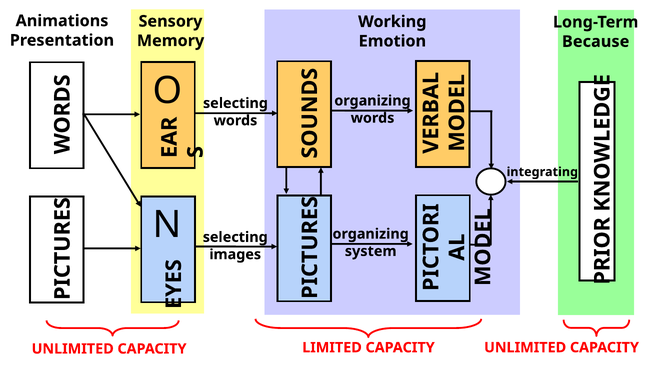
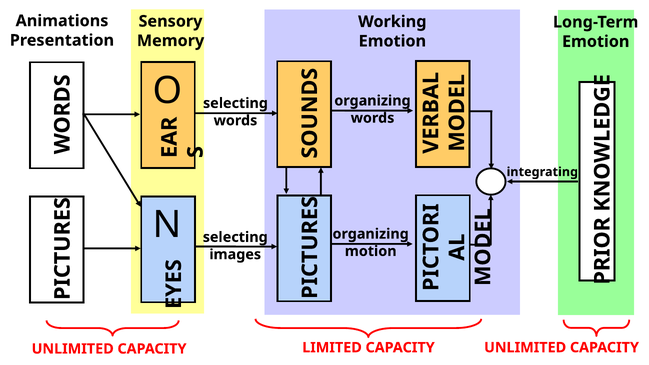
Because: Because -> Emotion (596, 42)
system: system -> motion (371, 251)
